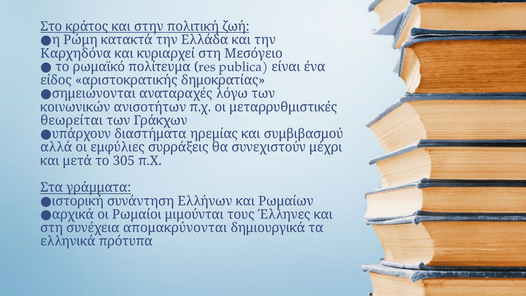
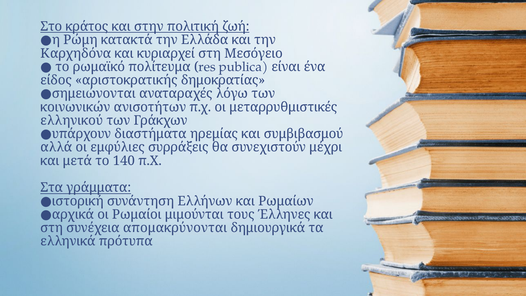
θεωρείται: θεωρείται -> ελληνικού (72, 120)
305: 305 -> 140 (124, 161)
